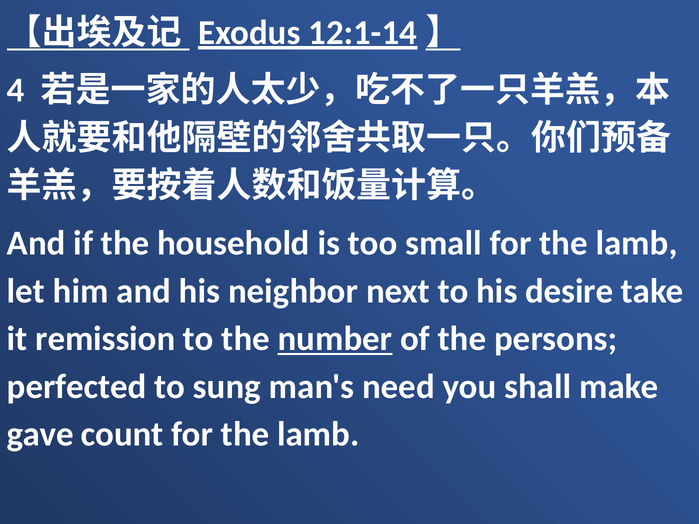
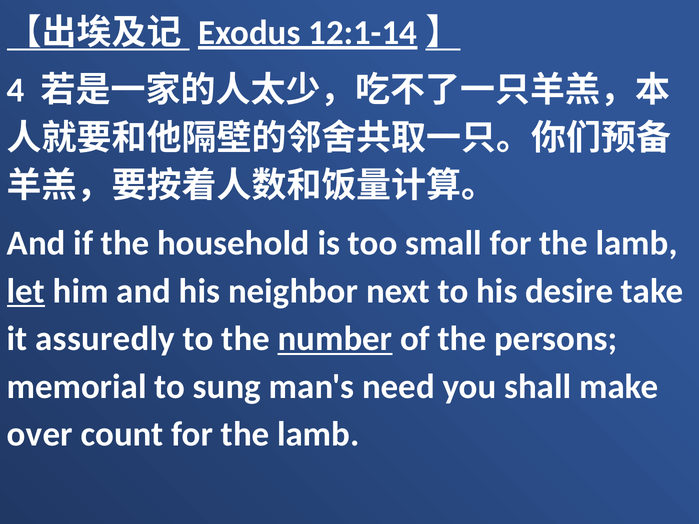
let underline: none -> present (26, 291)
remission: remission -> assuredly (105, 339)
perfected: perfected -> memorial (77, 387)
gave: gave -> over (40, 435)
